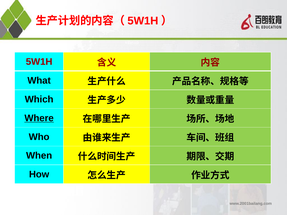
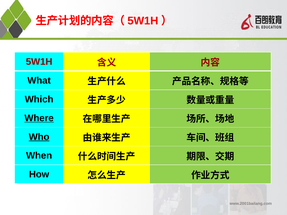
Who underline: none -> present (39, 137)
